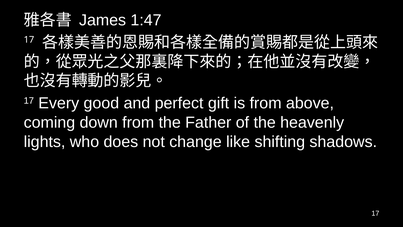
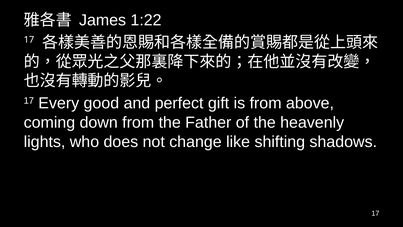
1:47: 1:47 -> 1:22 (146, 20)
